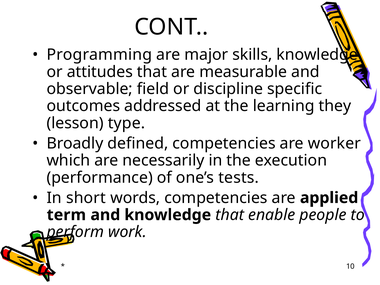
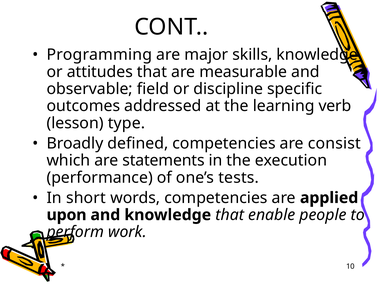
they: they -> verb (335, 106)
worker: worker -> consist (334, 143)
necessarily: necessarily -> statements (164, 160)
term: term -> upon (67, 215)
